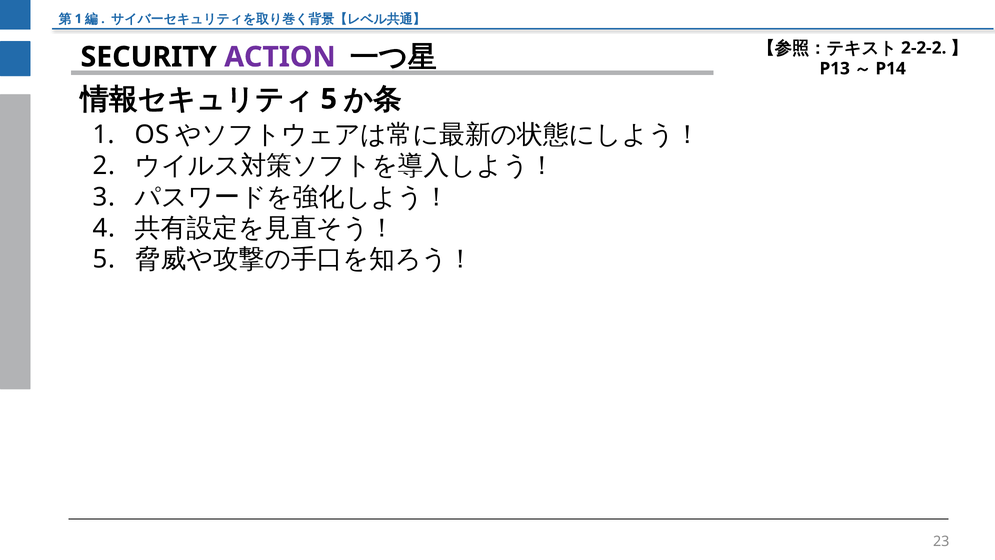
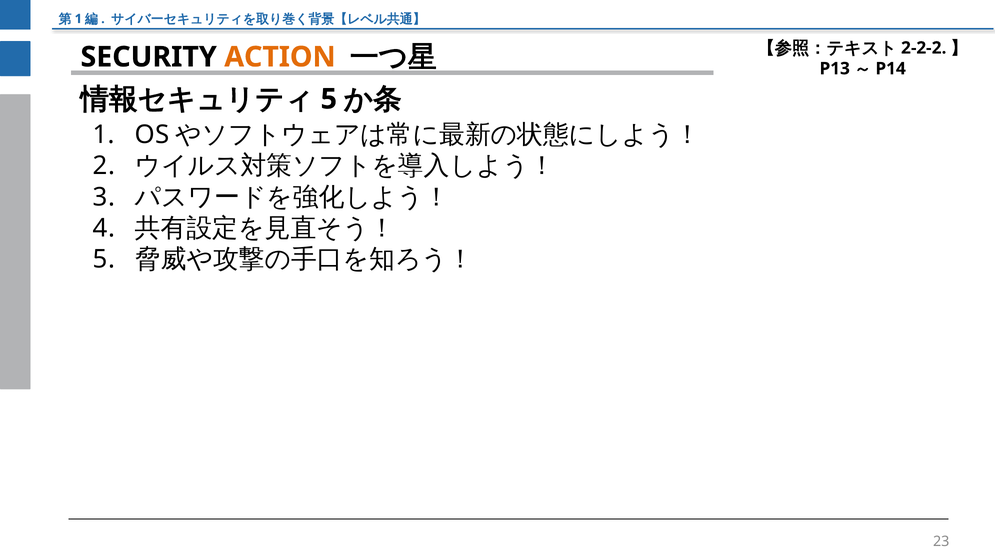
ACTION colour: purple -> orange (280, 57)
